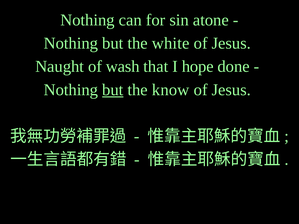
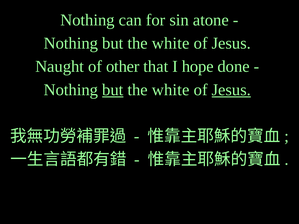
wash: wash -> other (123, 67)
know: know -> white (171, 90)
Jesus underline: none -> present (231, 90)
